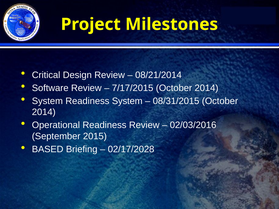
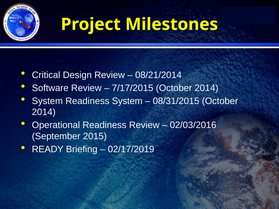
BASED: BASED -> READY (48, 149)
02/17/2028: 02/17/2028 -> 02/17/2019 (131, 149)
